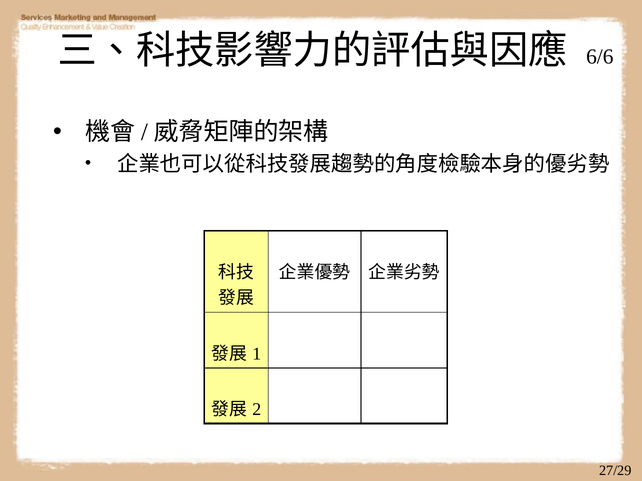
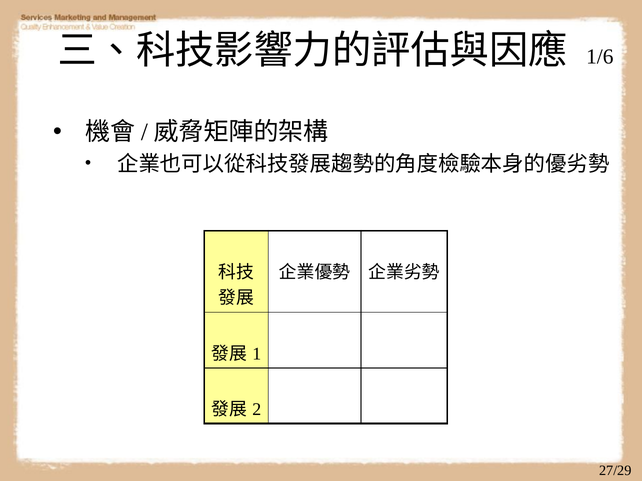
6/6: 6/6 -> 1/6 (600, 57)
